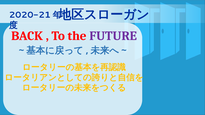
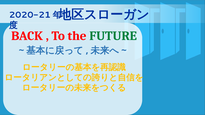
FUTURE colour: purple -> green (113, 36)
